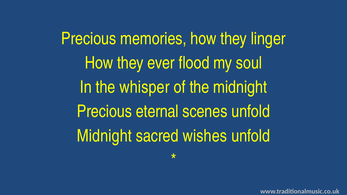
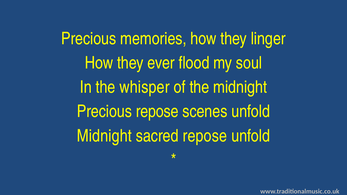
Precious eternal: eternal -> repose (157, 112)
sacred wishes: wishes -> repose (205, 136)
